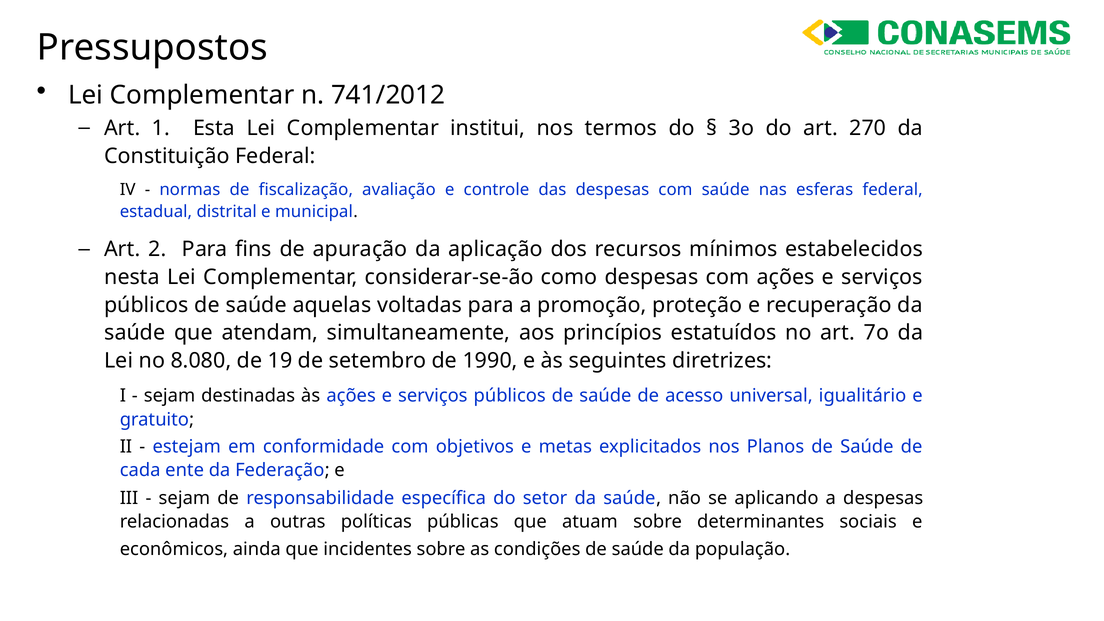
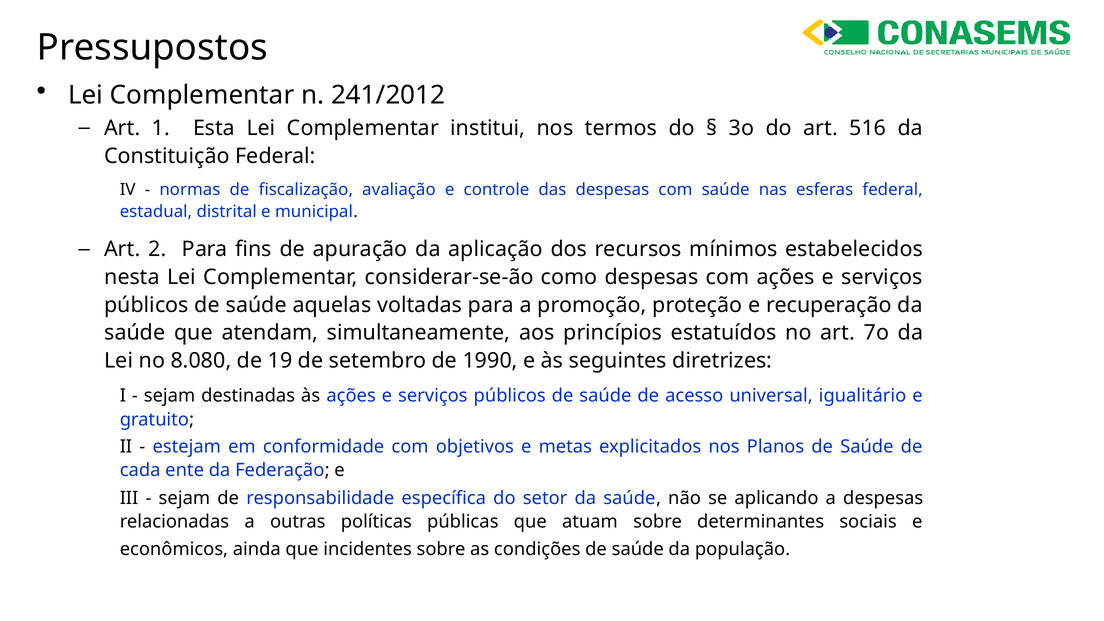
741/2012: 741/2012 -> 241/2012 (388, 95)
270: 270 -> 516 (868, 128)
